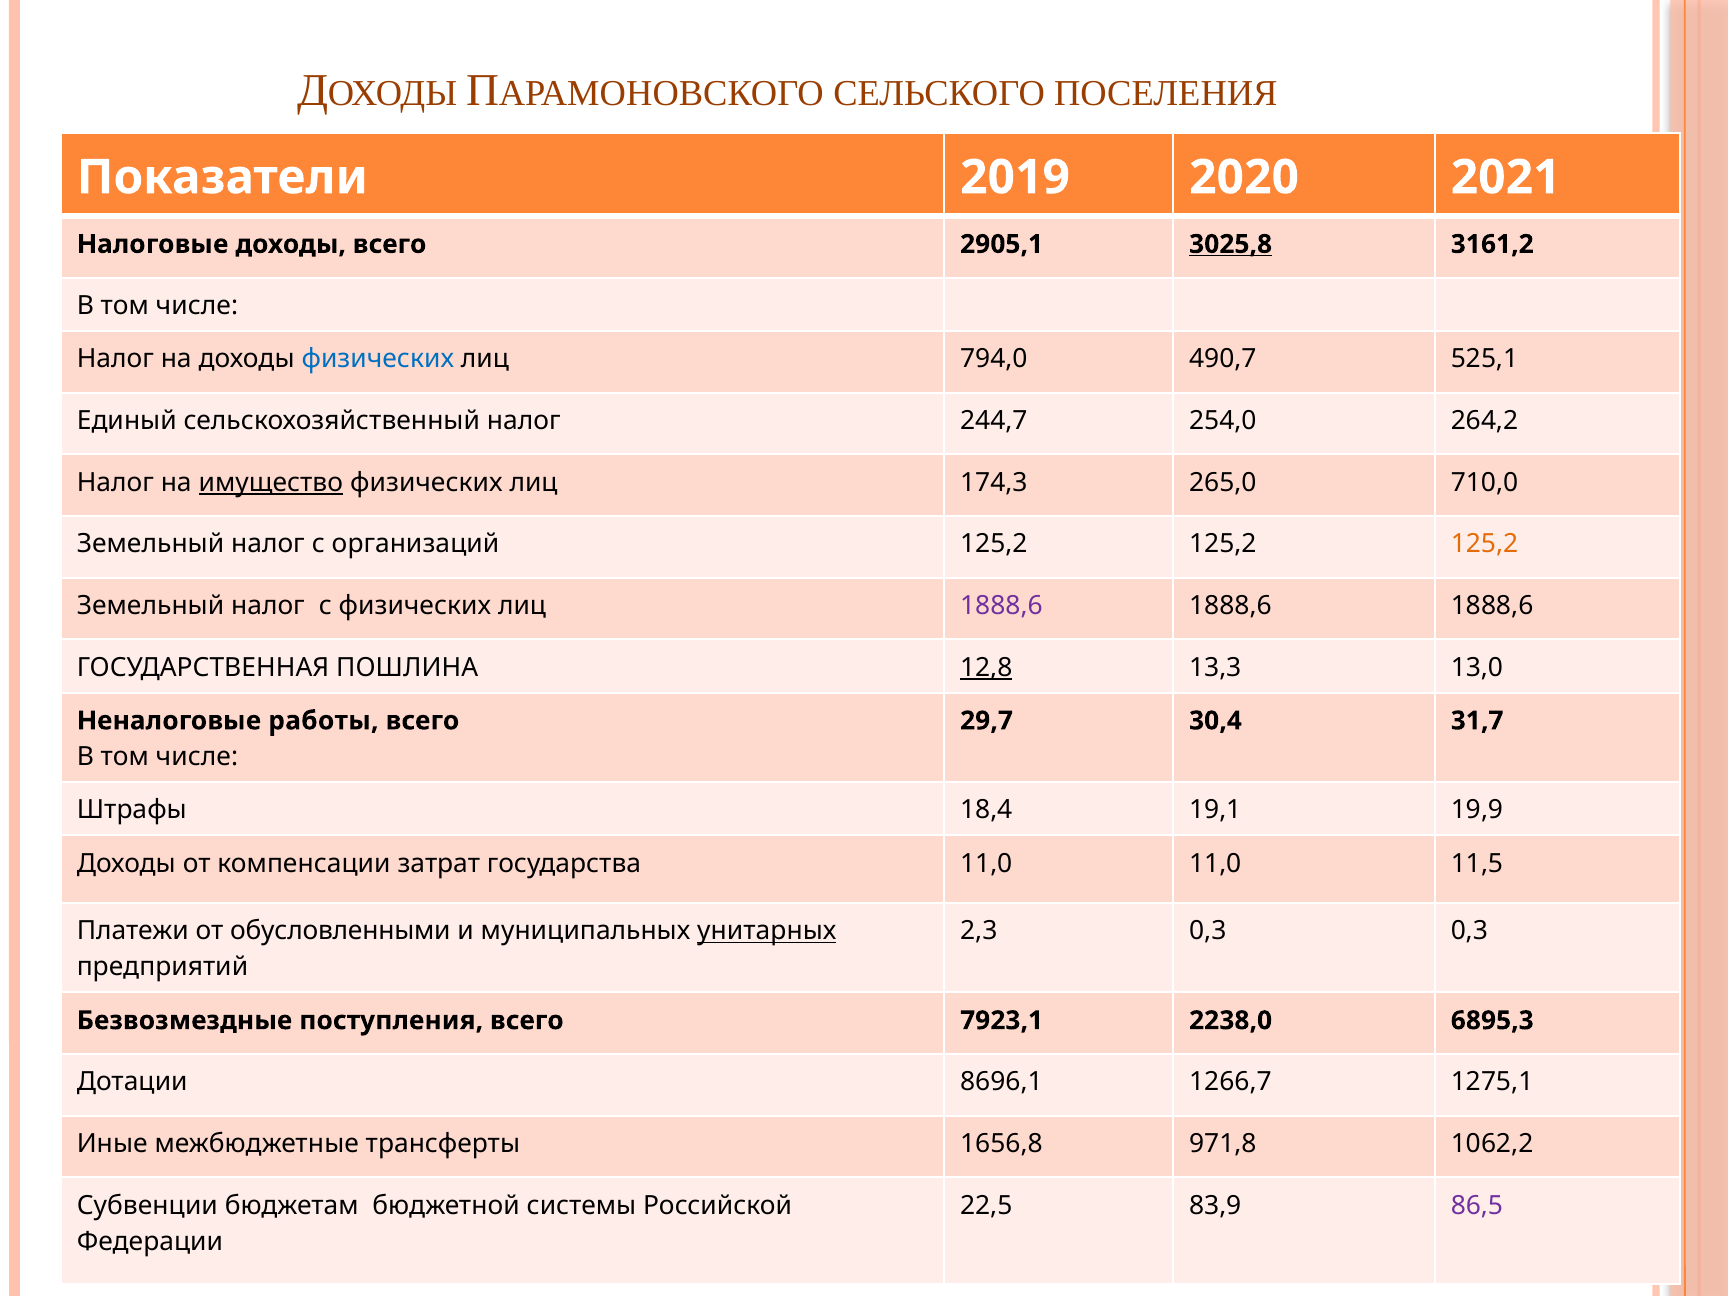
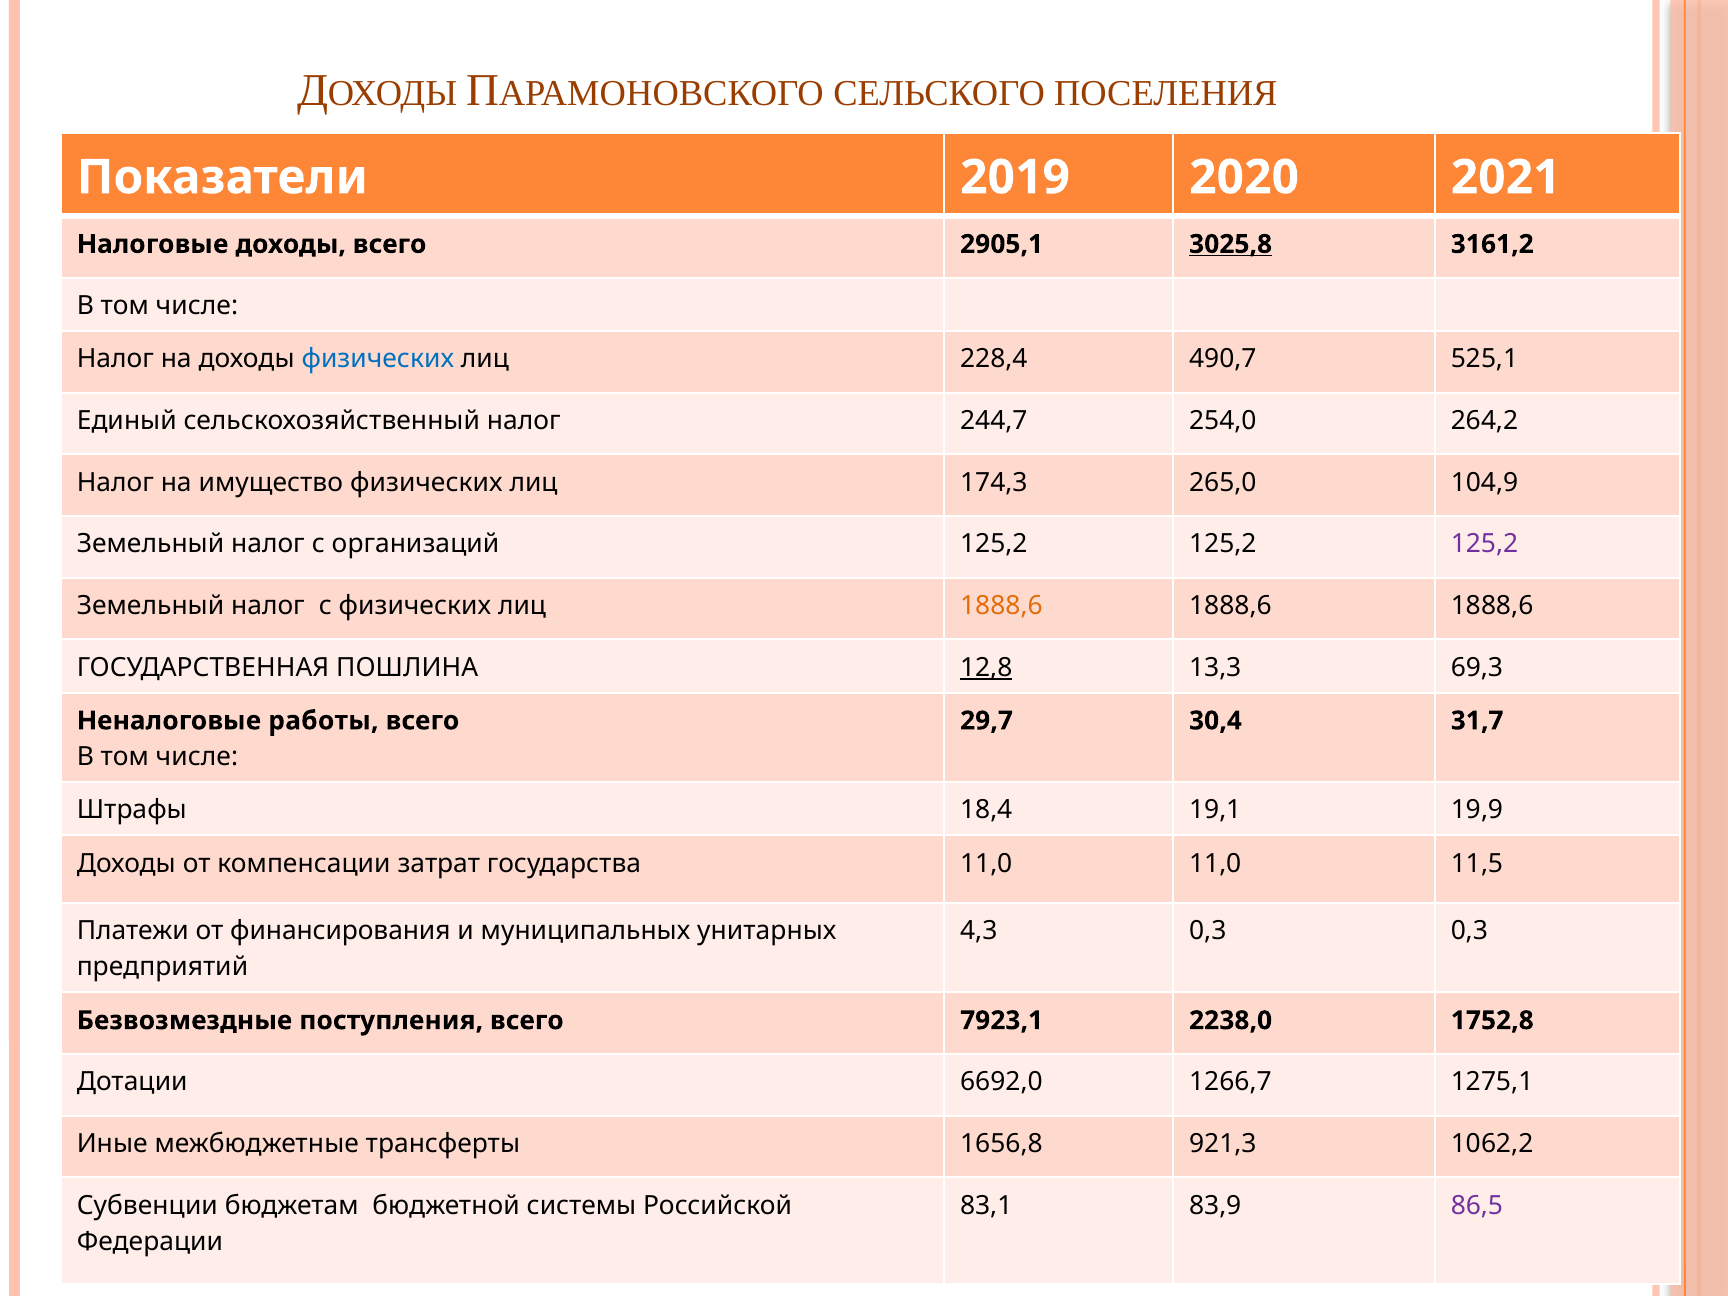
794,0: 794,0 -> 228,4 (994, 359)
имущество underline: present -> none (271, 482)
710,0: 710,0 -> 104,9 (1484, 482)
125,2 colour: orange -> purple (1484, 544)
1888,6 colour: purple -> orange (1001, 606)
13,0: 13,0 -> 69,3 (1477, 667)
обусловленными: обусловленными -> финансирования (340, 931)
унитарных underline: present -> none (767, 931)
2,3: 2,3 -> 4,3 (979, 931)
6895,3: 6895,3 -> 1752,8 (1492, 1021)
8696,1: 8696,1 -> 6692,0 (1001, 1082)
971,8: 971,8 -> 921,3 (1223, 1144)
22,5: 22,5 -> 83,1 (986, 1205)
